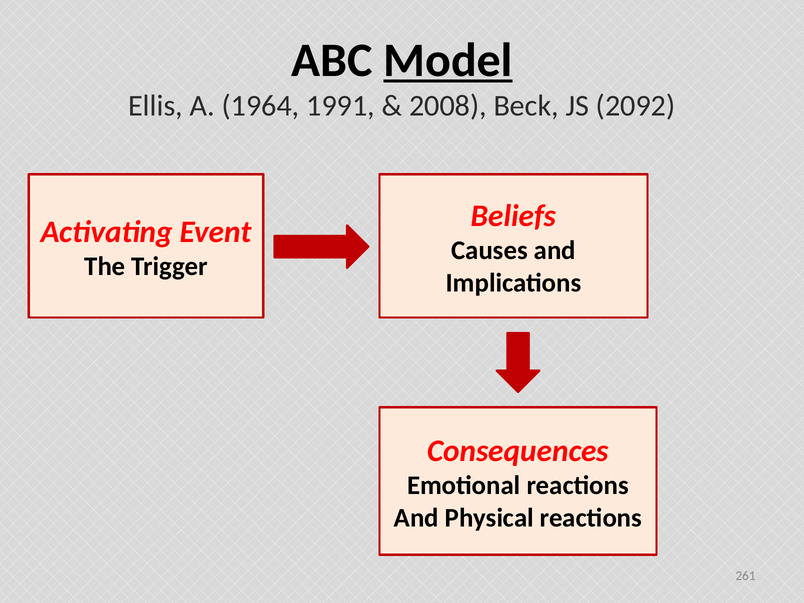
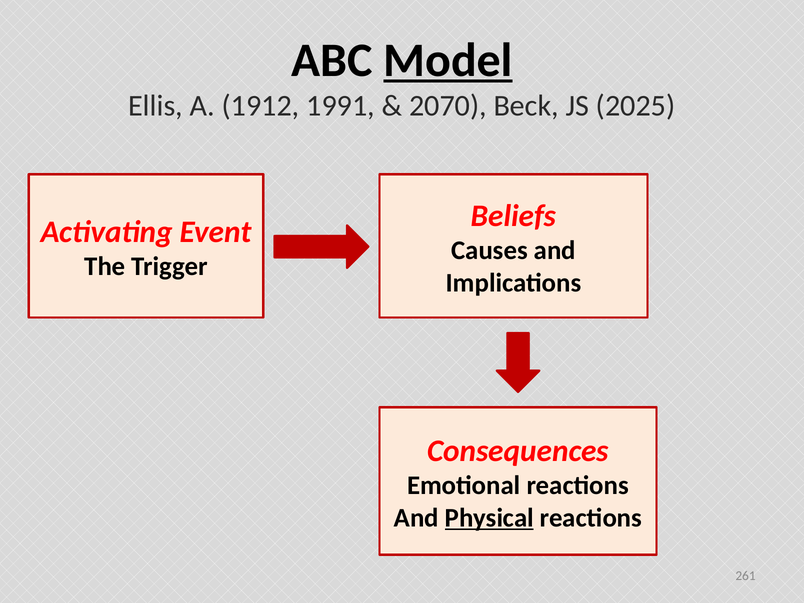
1964: 1964 -> 1912 (261, 106)
2008: 2008 -> 2070 (448, 106)
2092: 2092 -> 2025 (636, 106)
Physical underline: none -> present (489, 518)
